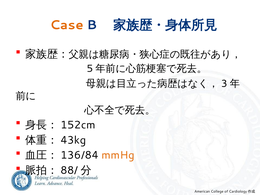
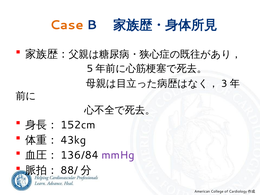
mmHg colour: orange -> purple (118, 155)
